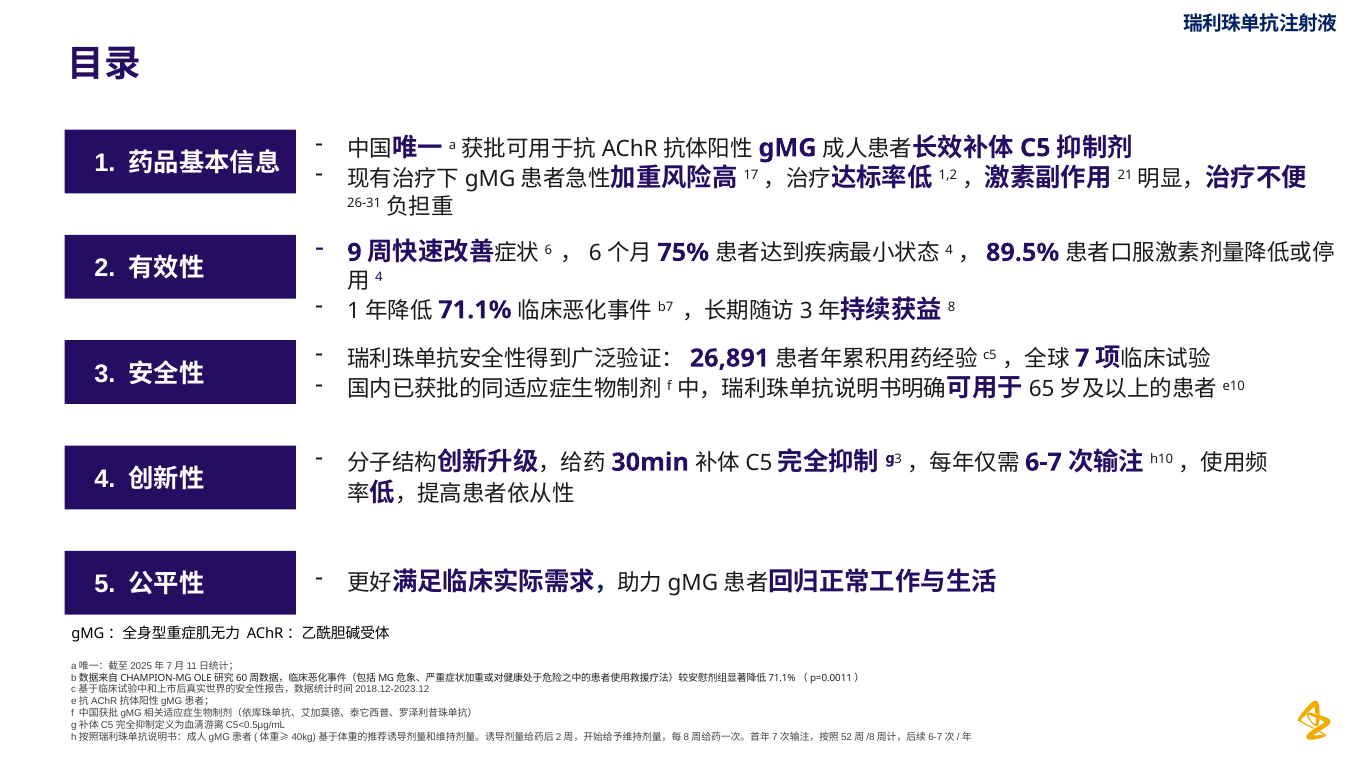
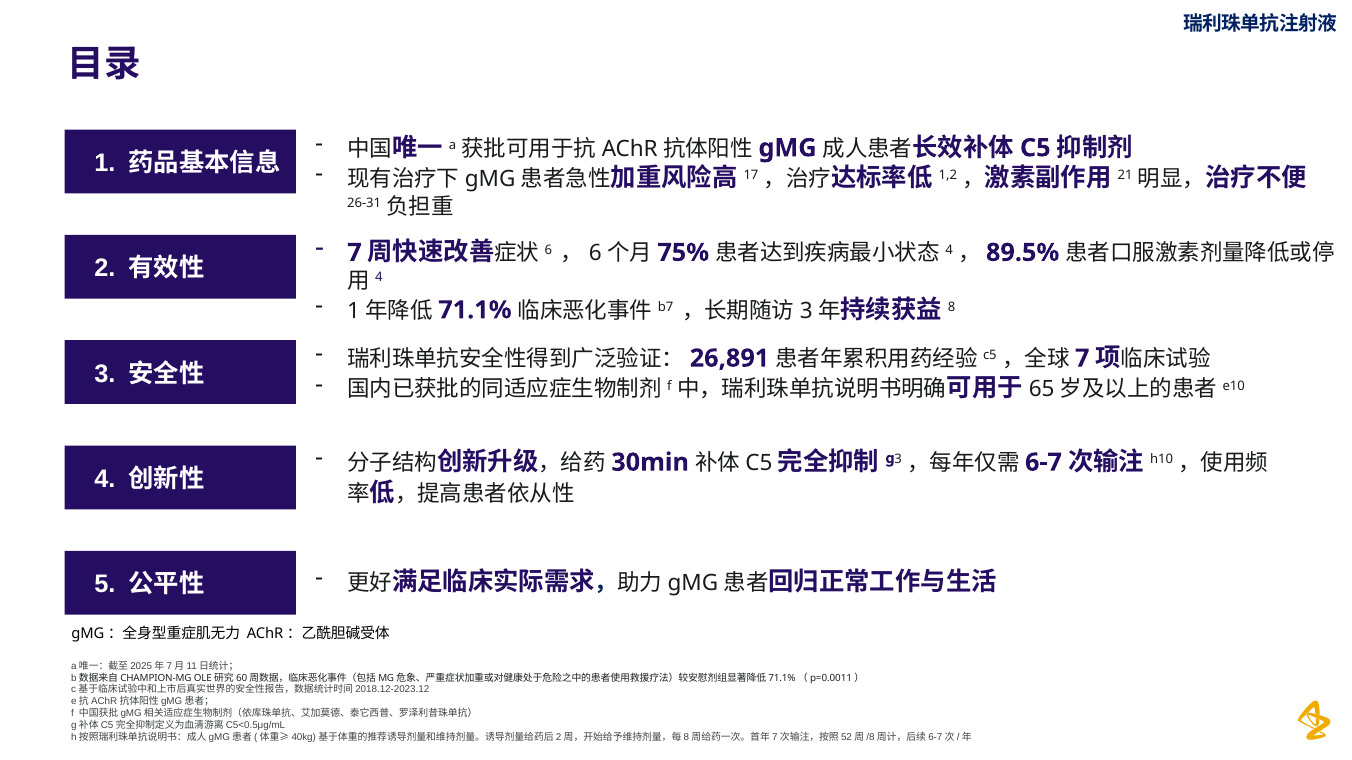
9: 9 -> 7 (354, 253)
